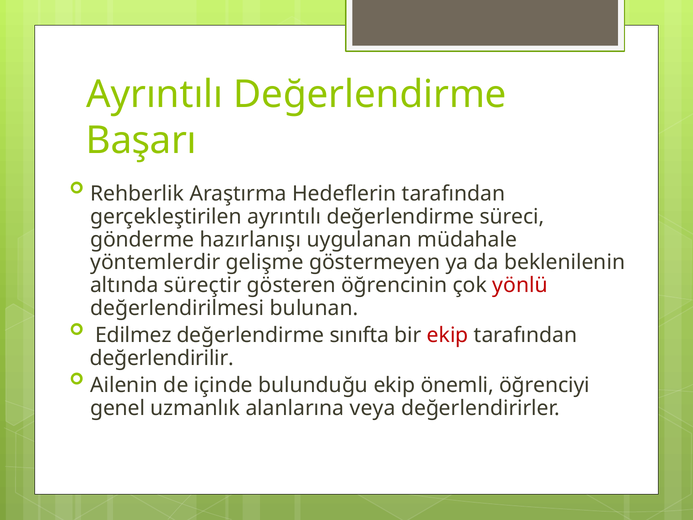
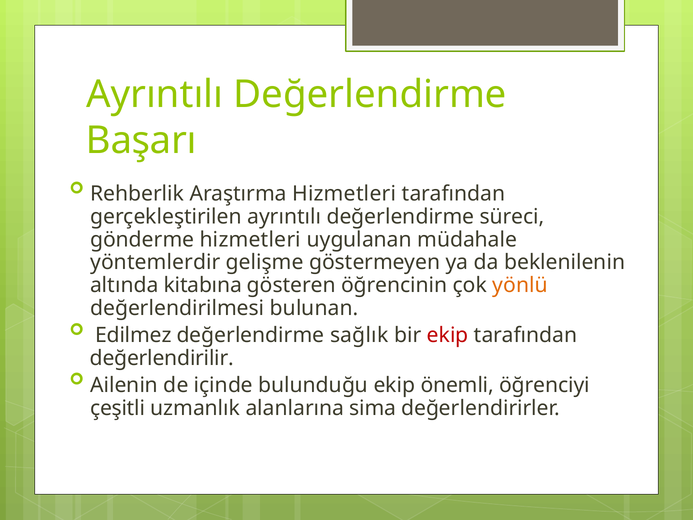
Araştırma Hedeflerin: Hedeflerin -> Hizmetleri (344, 194)
gönderme hazırlanışı: hazırlanışı -> hizmetleri (250, 239)
süreçtir: süreçtir -> kitabına (203, 285)
yönlü colour: red -> orange (520, 285)
sınıfta: sınıfta -> sağlık (359, 335)
genel: genel -> çeşitli (118, 408)
veya: veya -> sima (373, 408)
